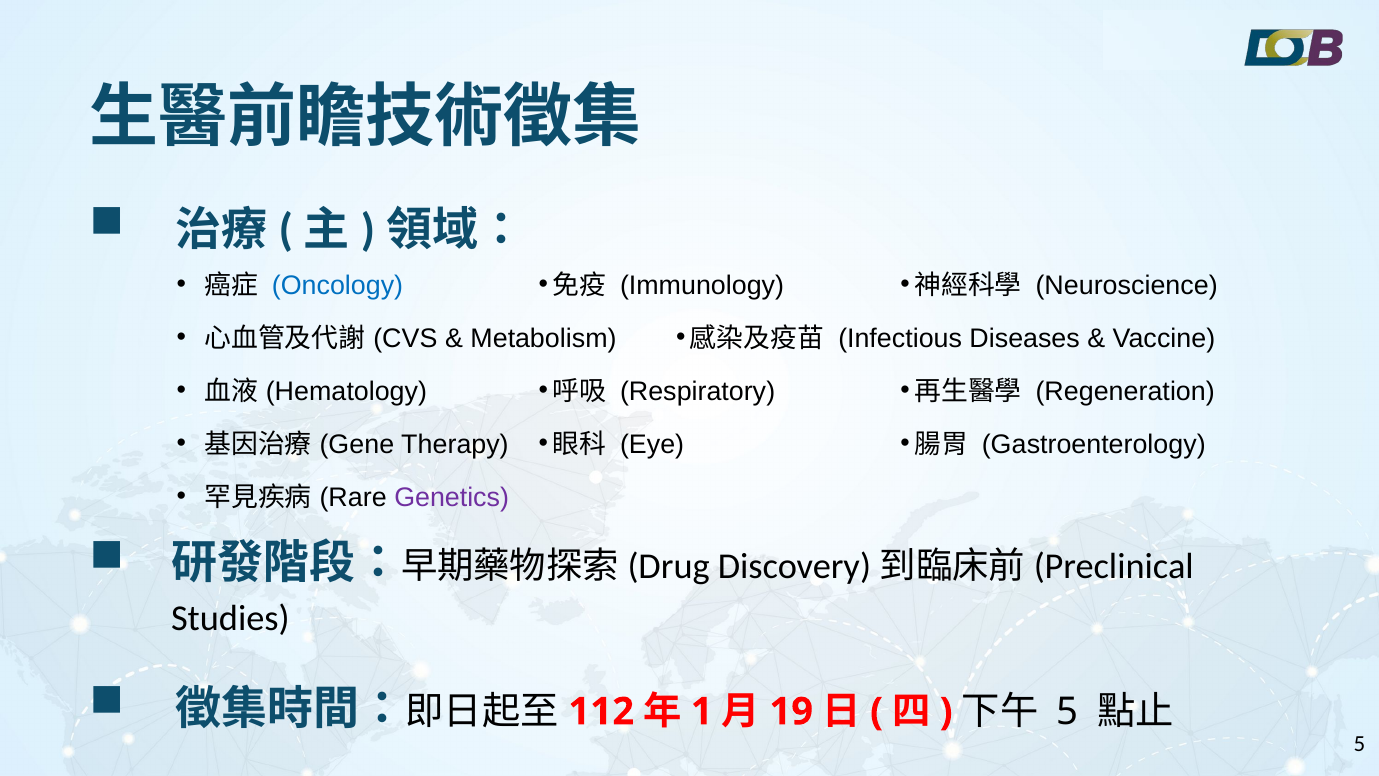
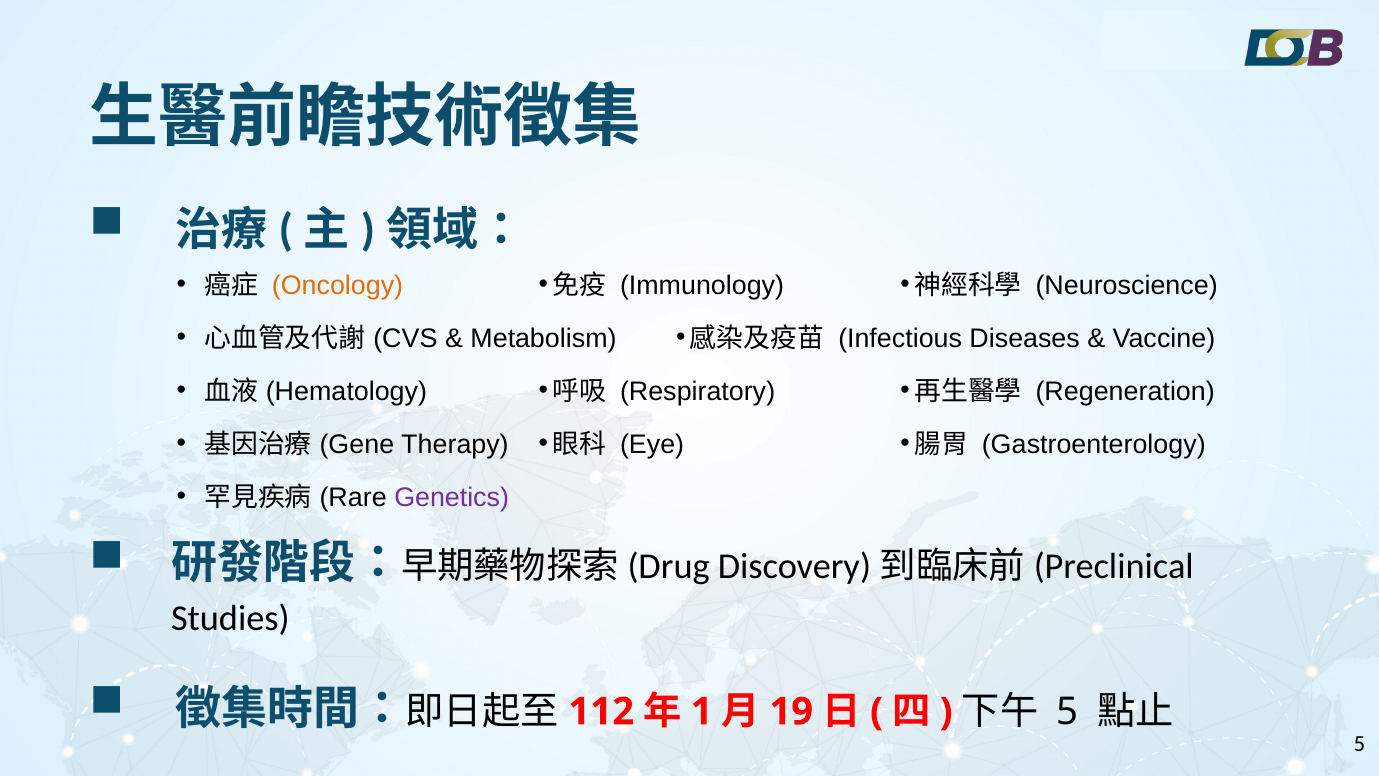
Oncology colour: blue -> orange (338, 286)
